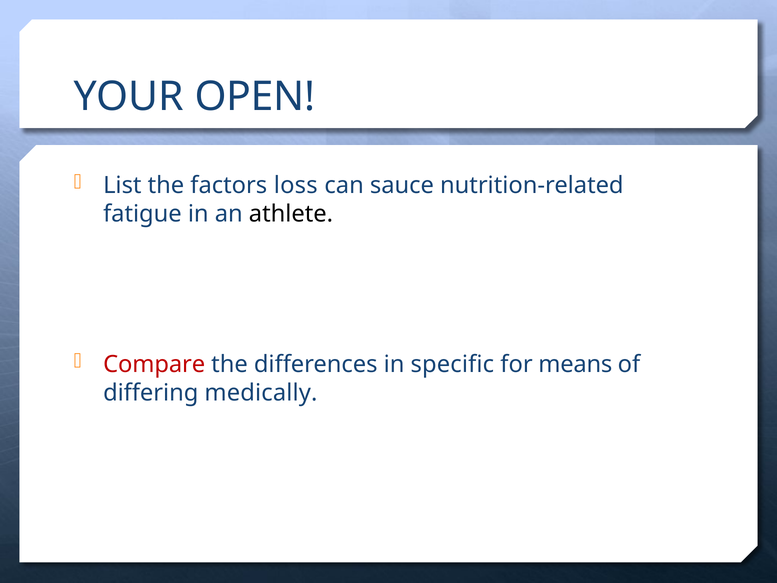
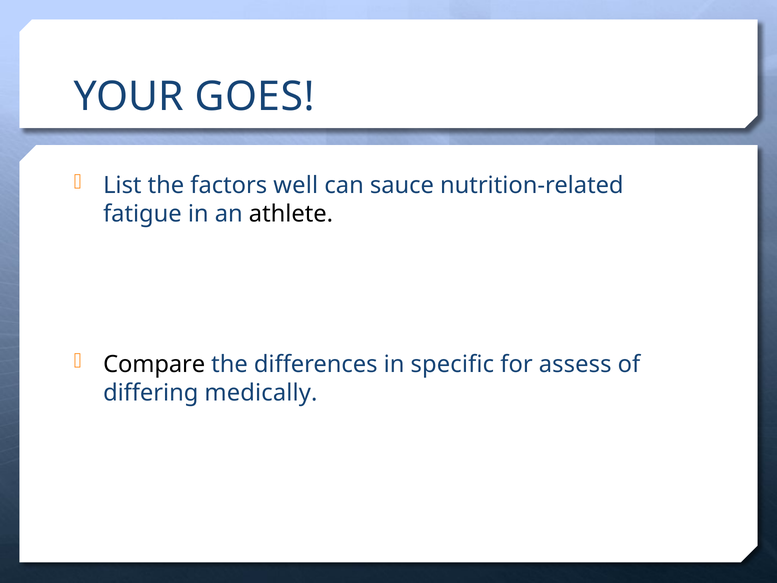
OPEN: OPEN -> GOES (255, 97)
loss: loss -> well (296, 185)
Compare colour: red -> black (154, 364)
means: means -> assess (575, 364)
